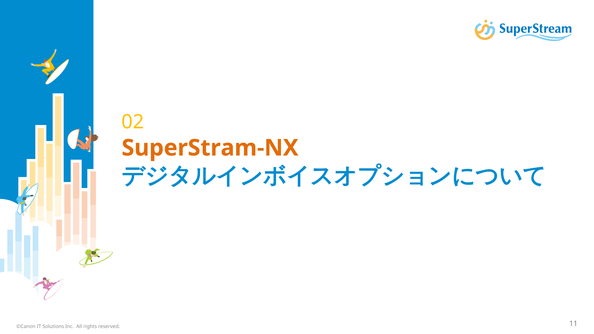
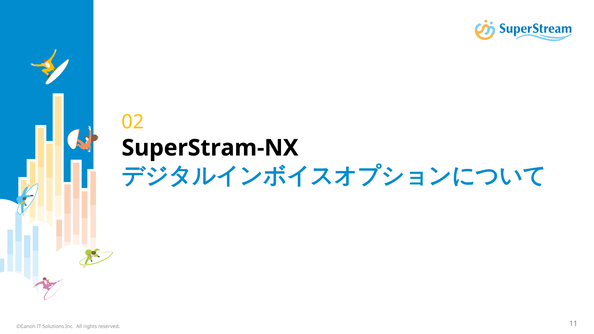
SuperStram-NX colour: orange -> black (210, 148)
